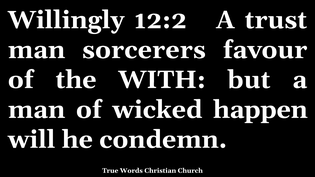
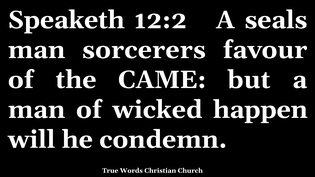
Willingly: Willingly -> Speaketh (66, 20)
trust: trust -> seals (276, 20)
WITH: WITH -> CAME (162, 80)
